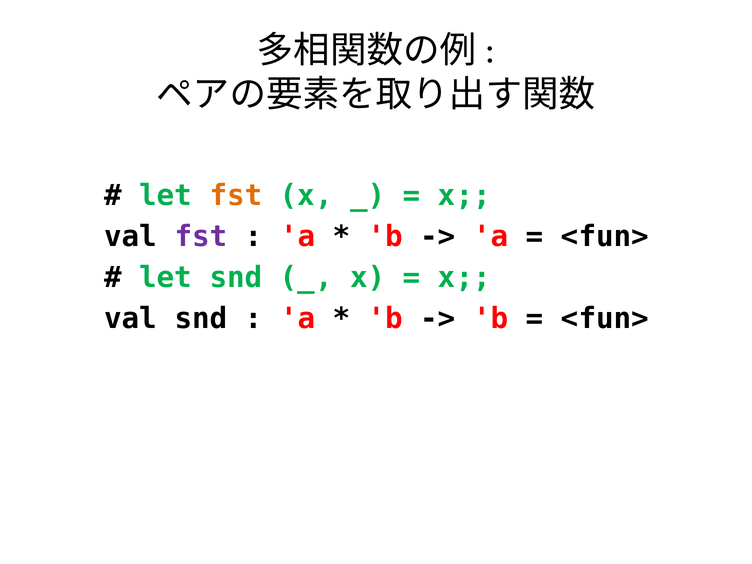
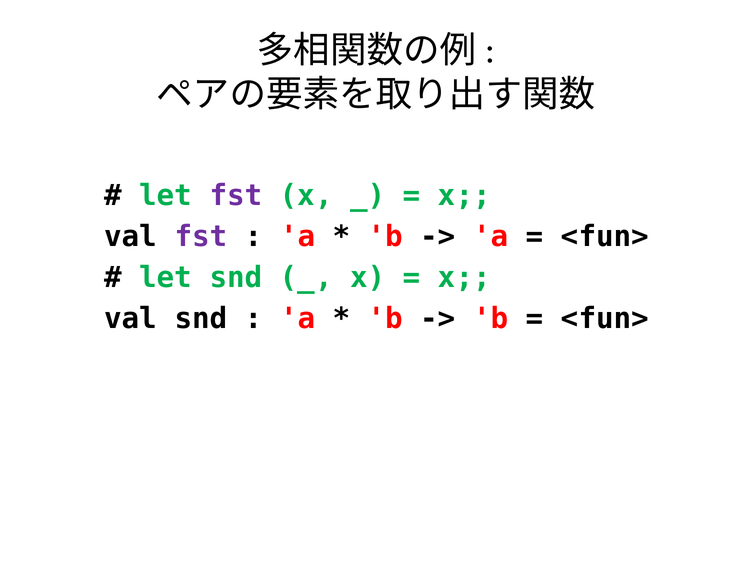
fst colour: orange -> purple (236, 196)
